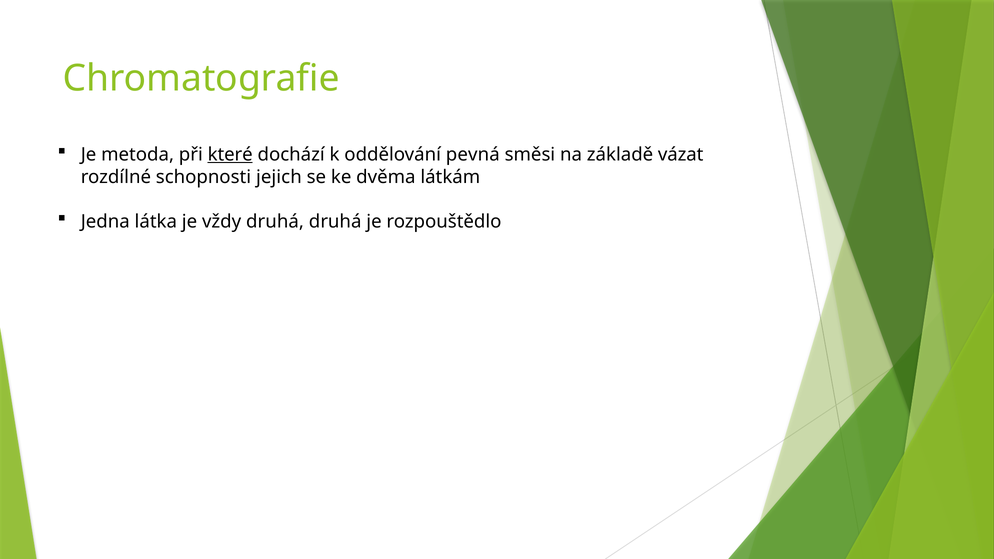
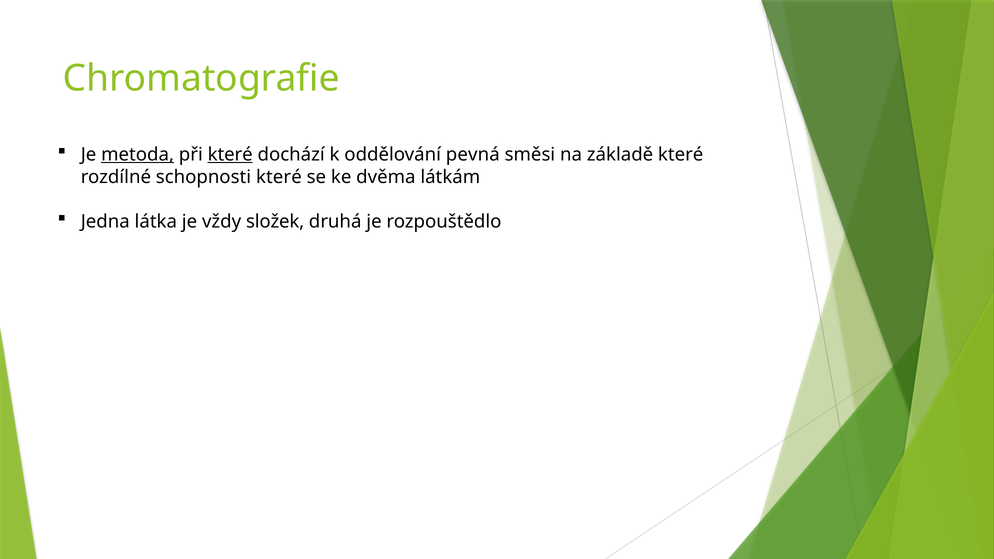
metoda underline: none -> present (138, 155)
základě vázat: vázat -> které (681, 155)
schopnosti jejich: jejich -> které (279, 177)
vždy druhá: druhá -> složek (275, 222)
